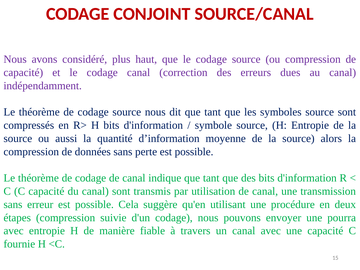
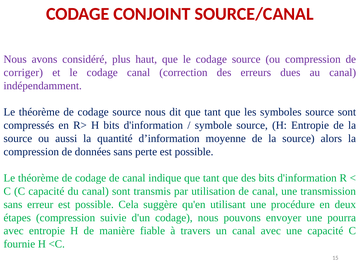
capacité: capacité -> corriger (23, 73)
